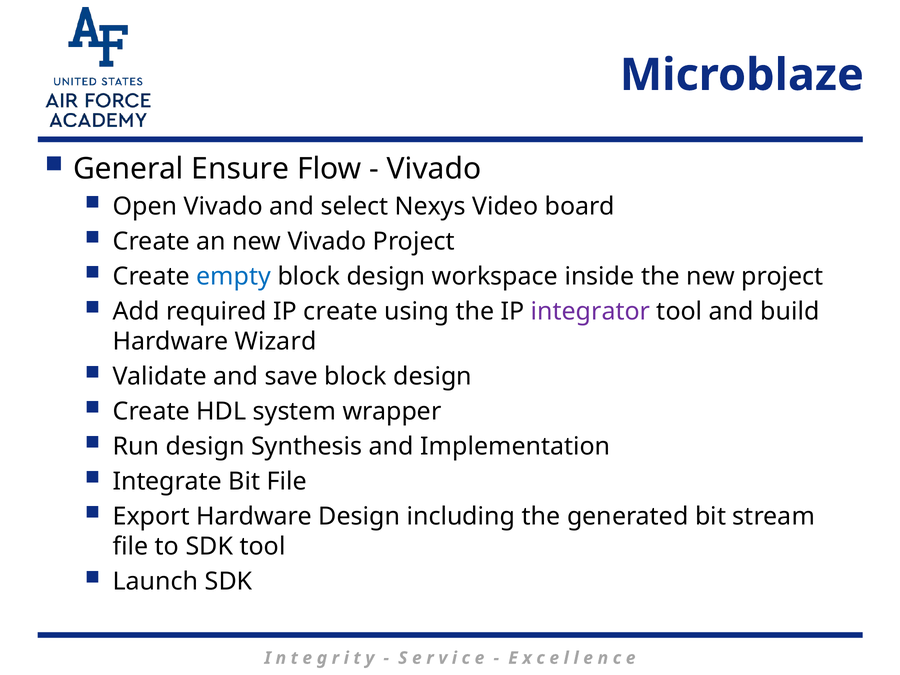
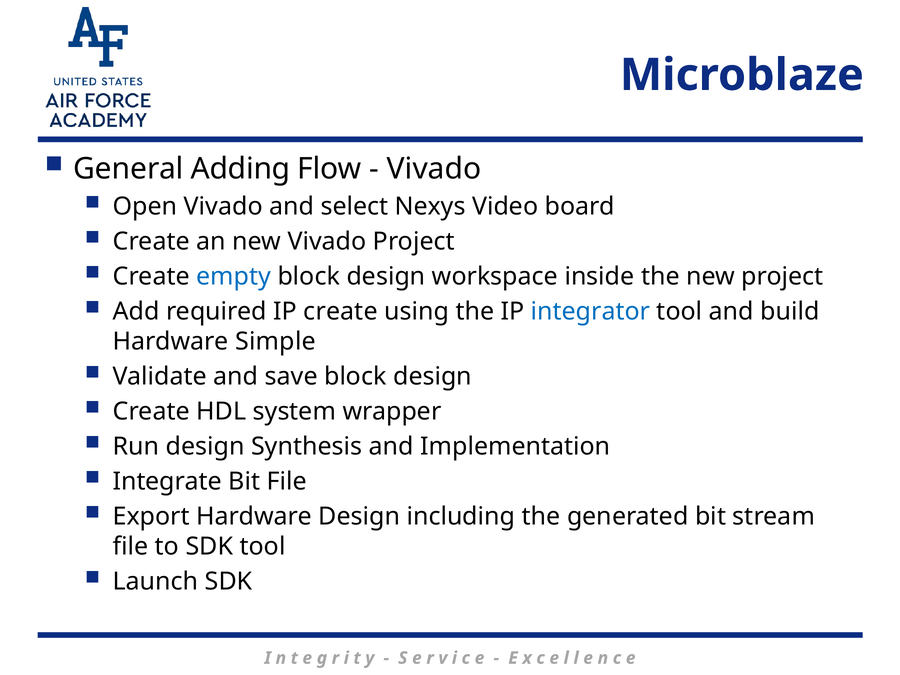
Ensure: Ensure -> Adding (241, 169)
integrator colour: purple -> blue (590, 311)
Wizard: Wizard -> Simple (275, 341)
